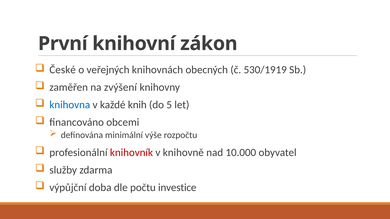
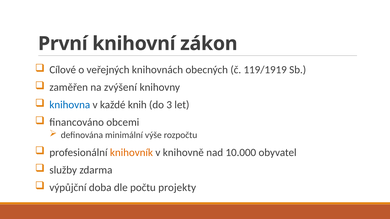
České: České -> Cílové (63, 70)
530/1919: 530/1919 -> 119/1919 (265, 70)
5: 5 -> 3 (169, 105)
knihovník colour: red -> orange (131, 153)
investice: investice -> projekty (177, 188)
